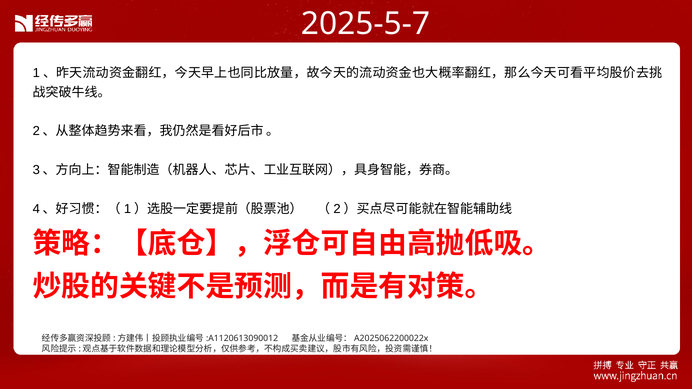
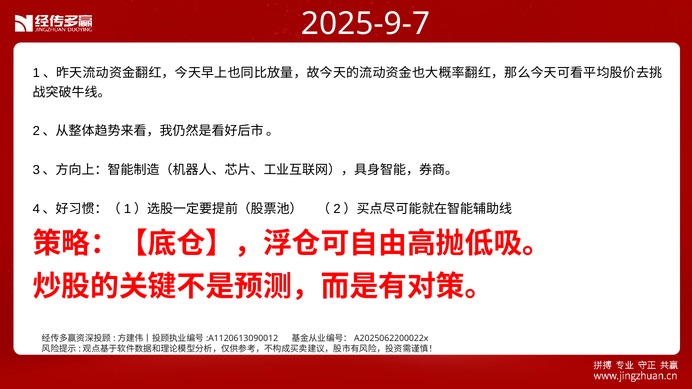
2025-5-7: 2025-5-7 -> 2025-9-7 (365, 24)
